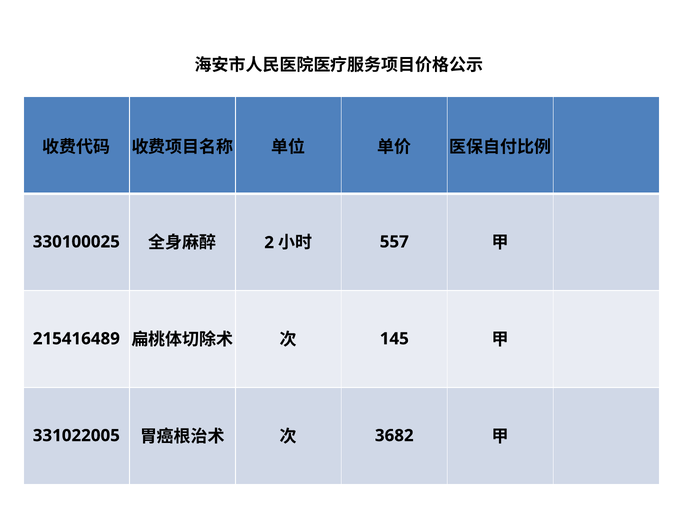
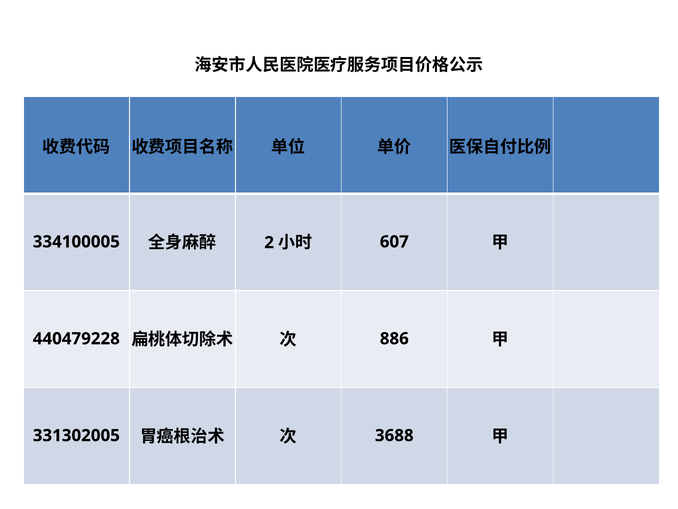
330100025: 330100025 -> 334100005 (76, 242)
557: 557 -> 607 (394, 242)
215416489: 215416489 -> 440479228 (76, 338)
145: 145 -> 886 (394, 338)
331022005: 331022005 -> 331302005 (76, 435)
3682: 3682 -> 3688 (394, 435)
